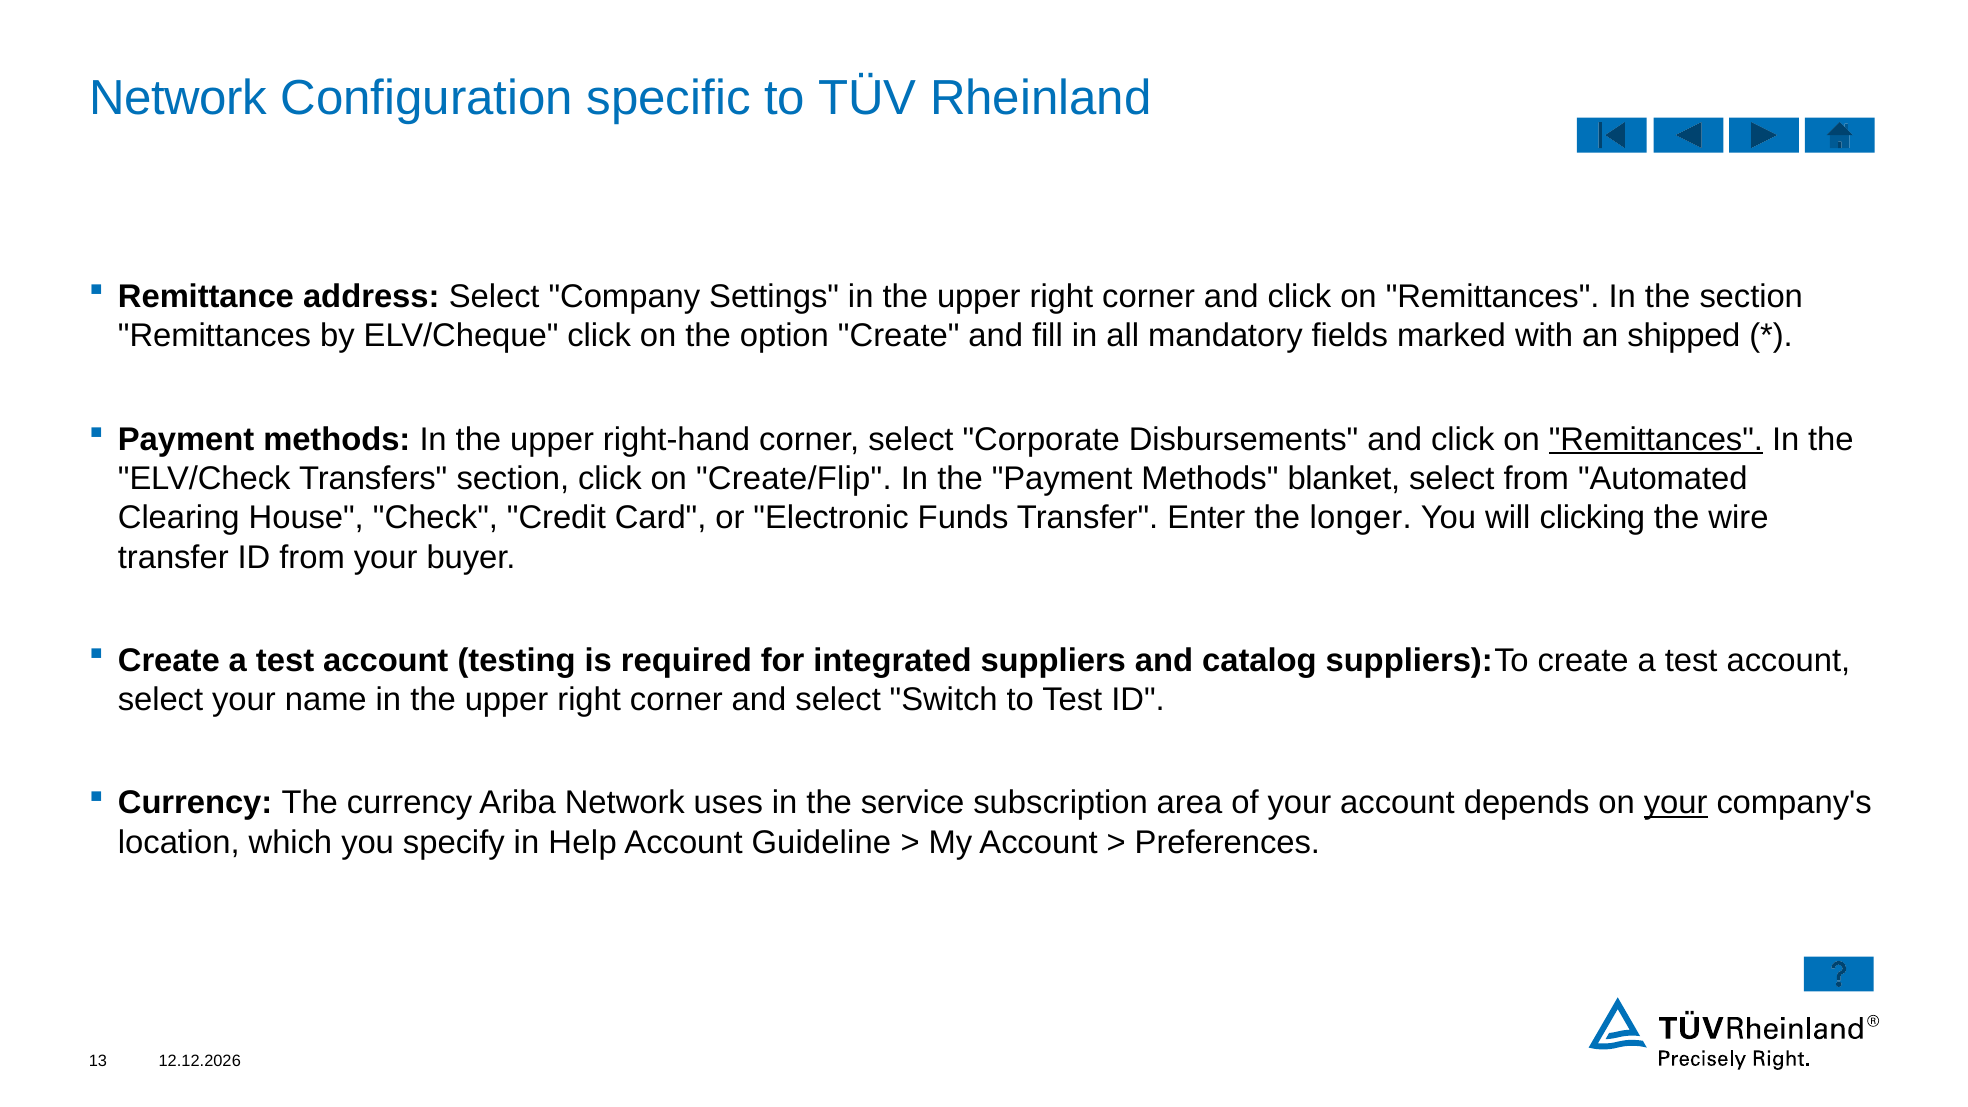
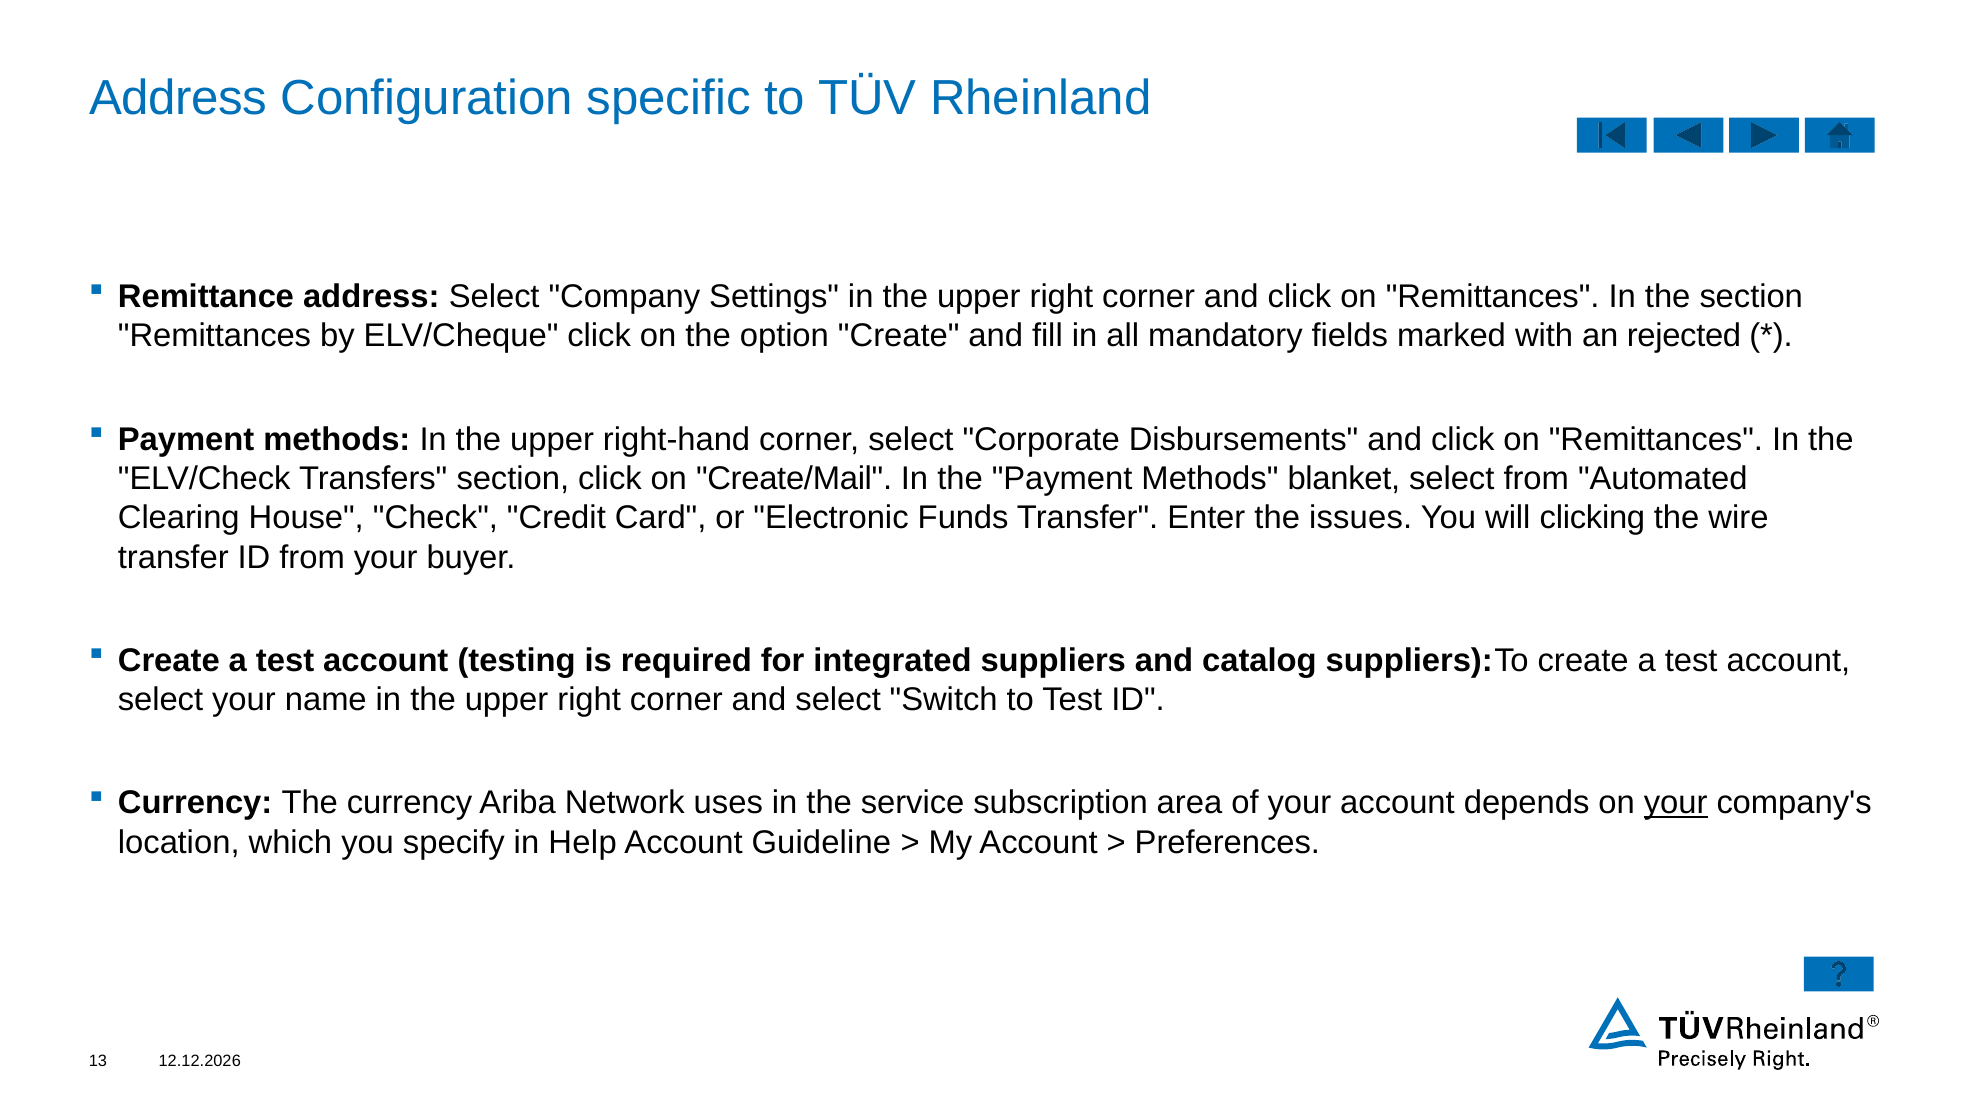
Network: Network -> Address (178, 98)
shipped: shipped -> rejected (1684, 336)
Remittances underline: present -> none (1656, 439)
Create/Flip: Create/Flip -> Create/Mail (794, 479)
longer: longer -> issues (1361, 518)
